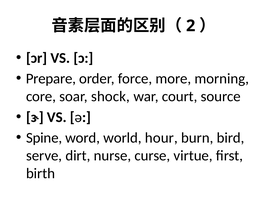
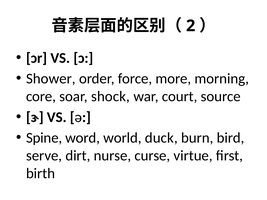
Prepare: Prepare -> Shower (51, 79)
hour: hour -> duck (161, 138)
